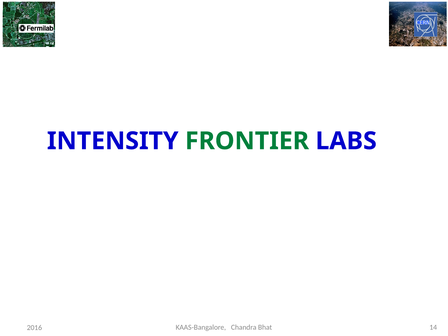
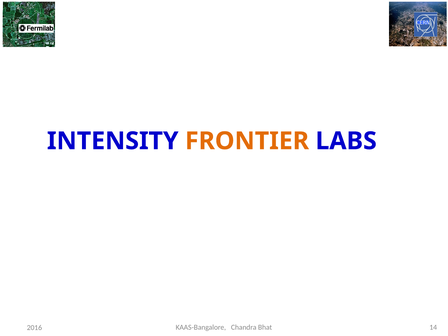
FRONTIER colour: green -> orange (247, 141)
